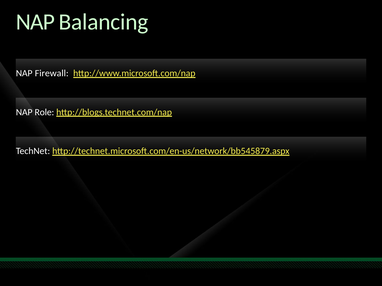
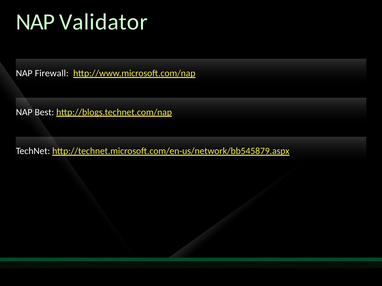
Balancing: Balancing -> Validator (103, 22)
Role: Role -> Best (44, 112)
